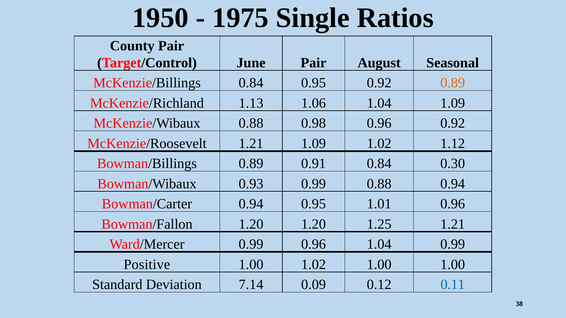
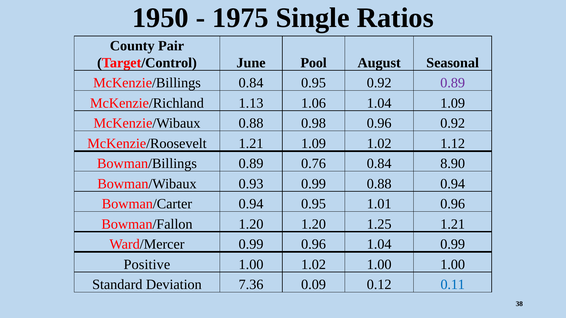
June Pair: Pair -> Pool (314, 63)
0.89 colour: orange -> purple (453, 83)
0.91: 0.91 -> 0.76 (314, 164)
0.30: 0.30 -> 8.90 (453, 164)
7.14: 7.14 -> 7.36 (251, 285)
